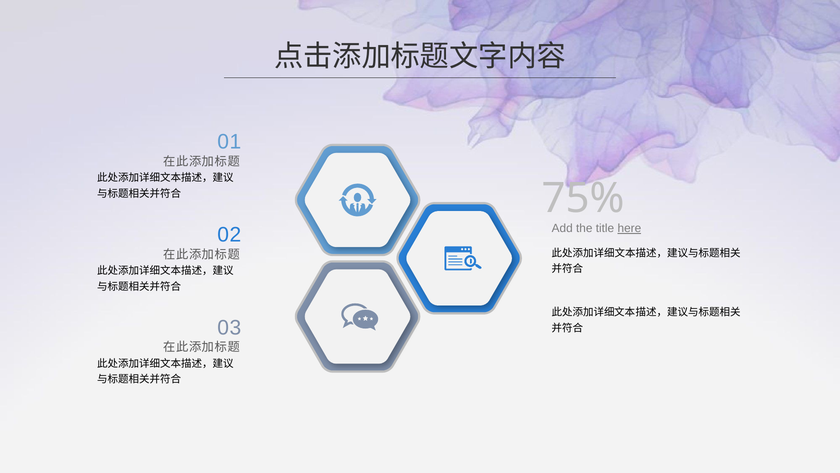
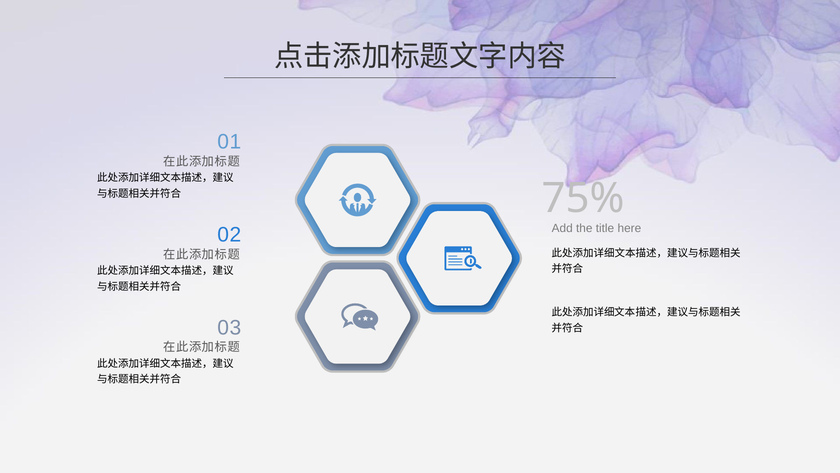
here underline: present -> none (629, 228)
